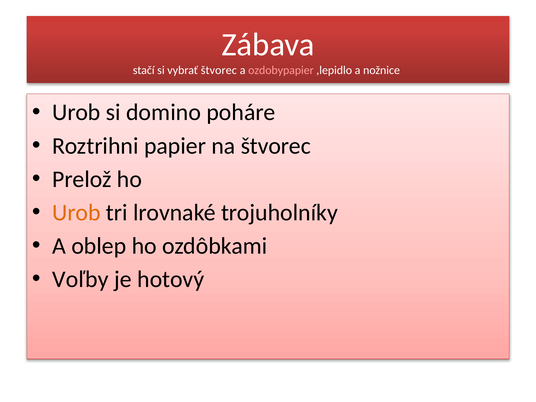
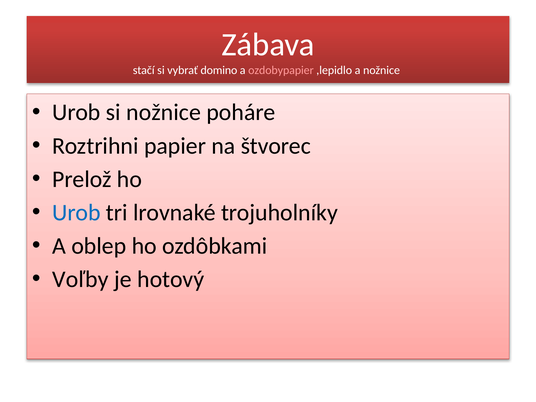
vybrať štvorec: štvorec -> domino (219, 70)
si domino: domino -> nožnice (164, 112)
Urob colour: orange -> blue (76, 213)
